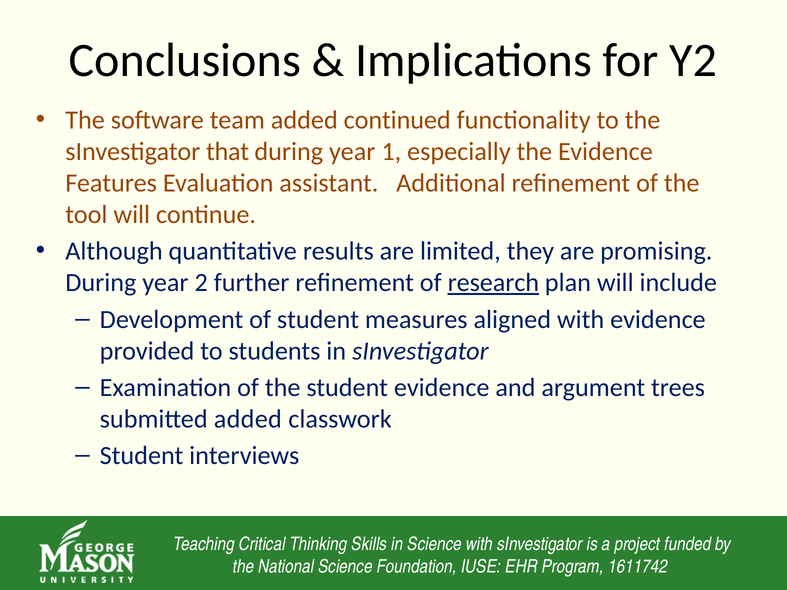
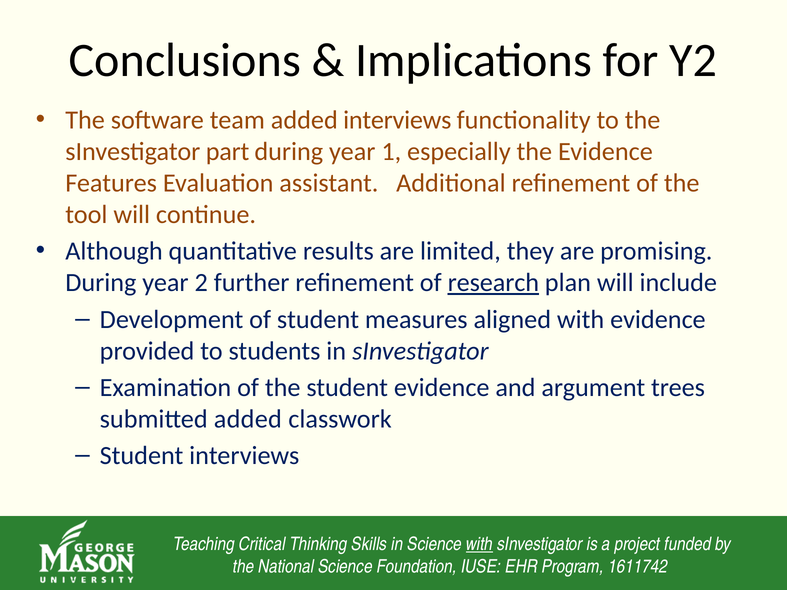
added continued: continued -> interviews (397, 120)
that: that -> part (228, 152)
with underline: none -> present (479, 544)
